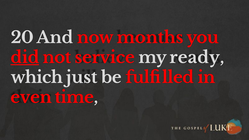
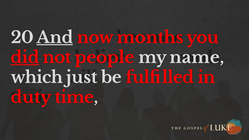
And underline: none -> present (55, 38)
service: service -> people (105, 58)
ready: ready -> name (197, 58)
even: even -> duty (31, 97)
